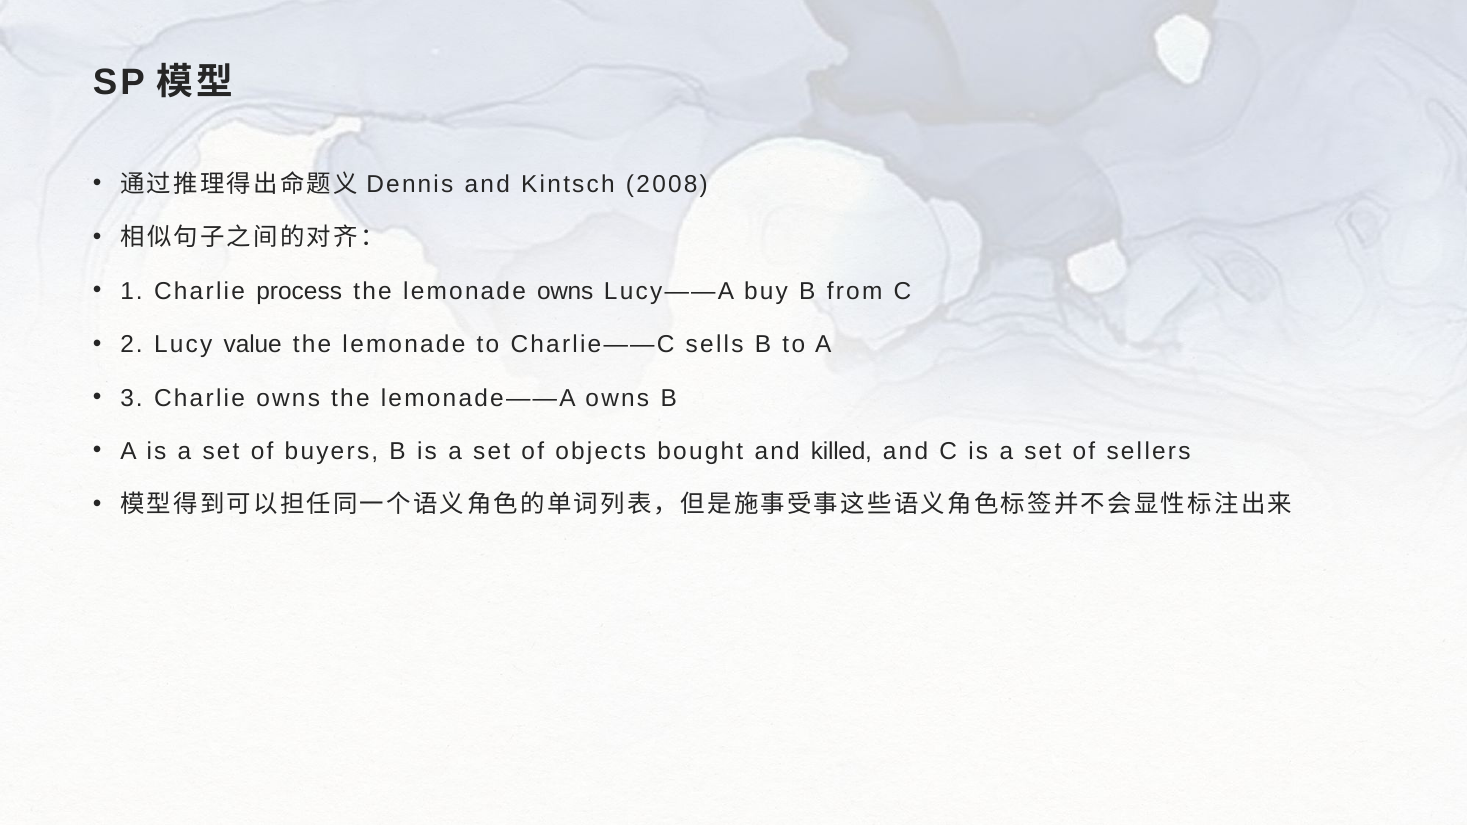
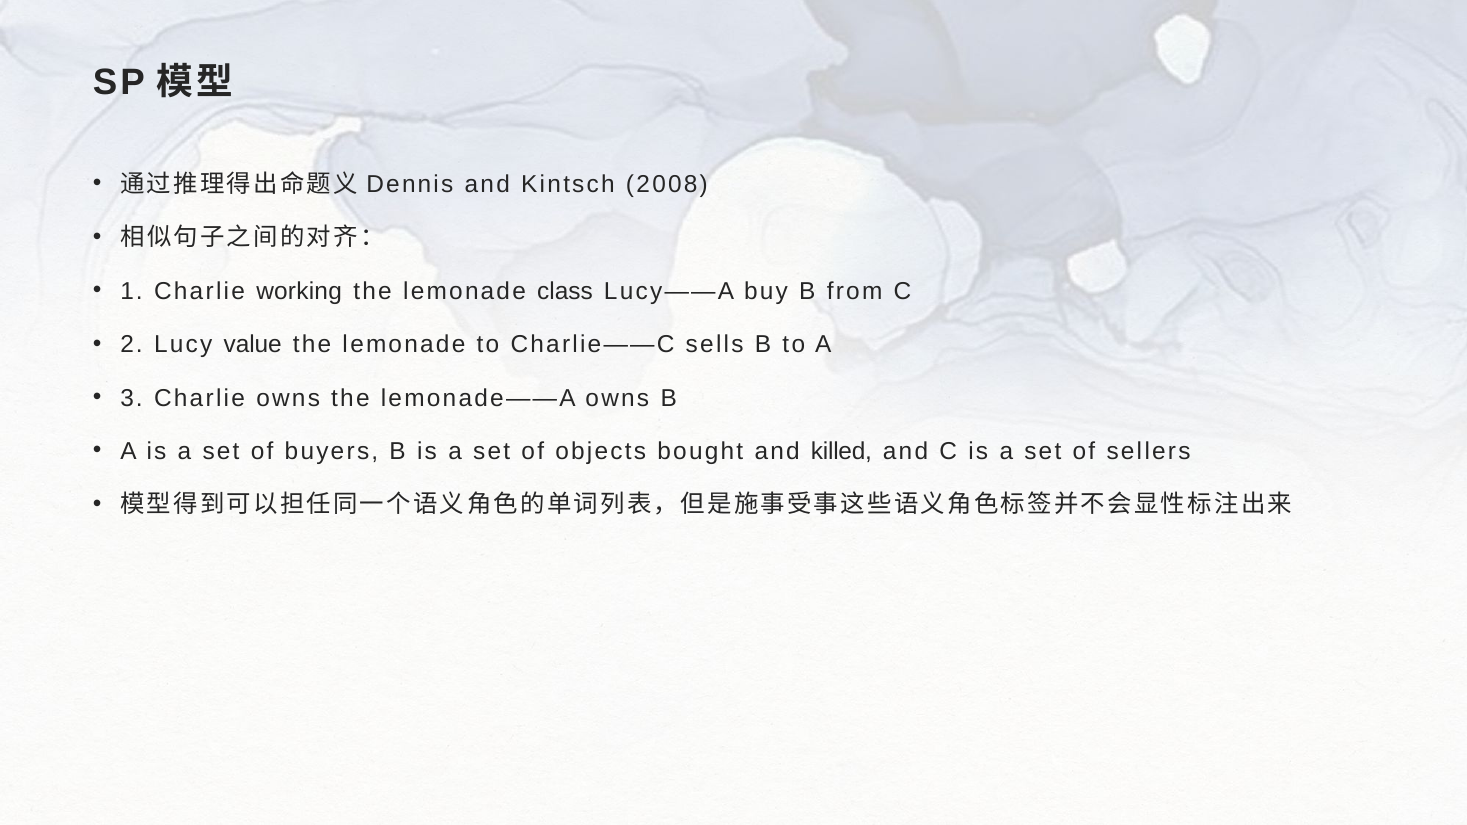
process: process -> working (299, 291)
lemonade owns: owns -> class (565, 291)
